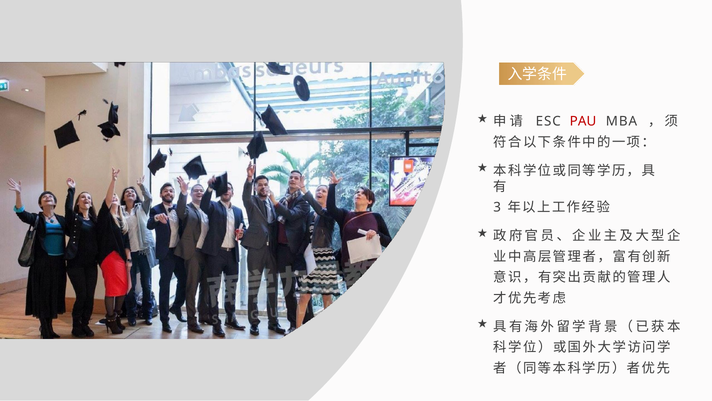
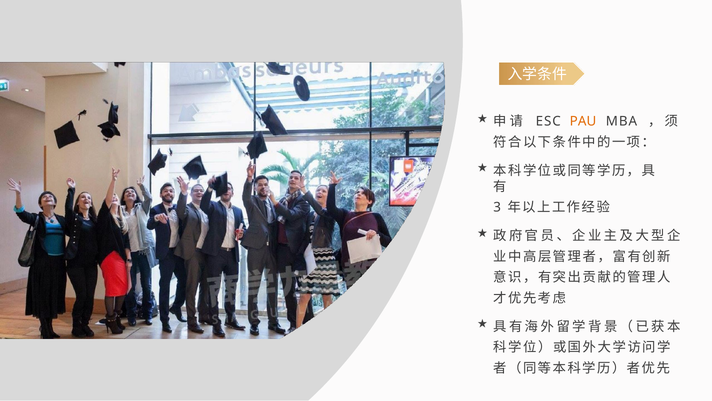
PAU colour: red -> orange (583, 121)
